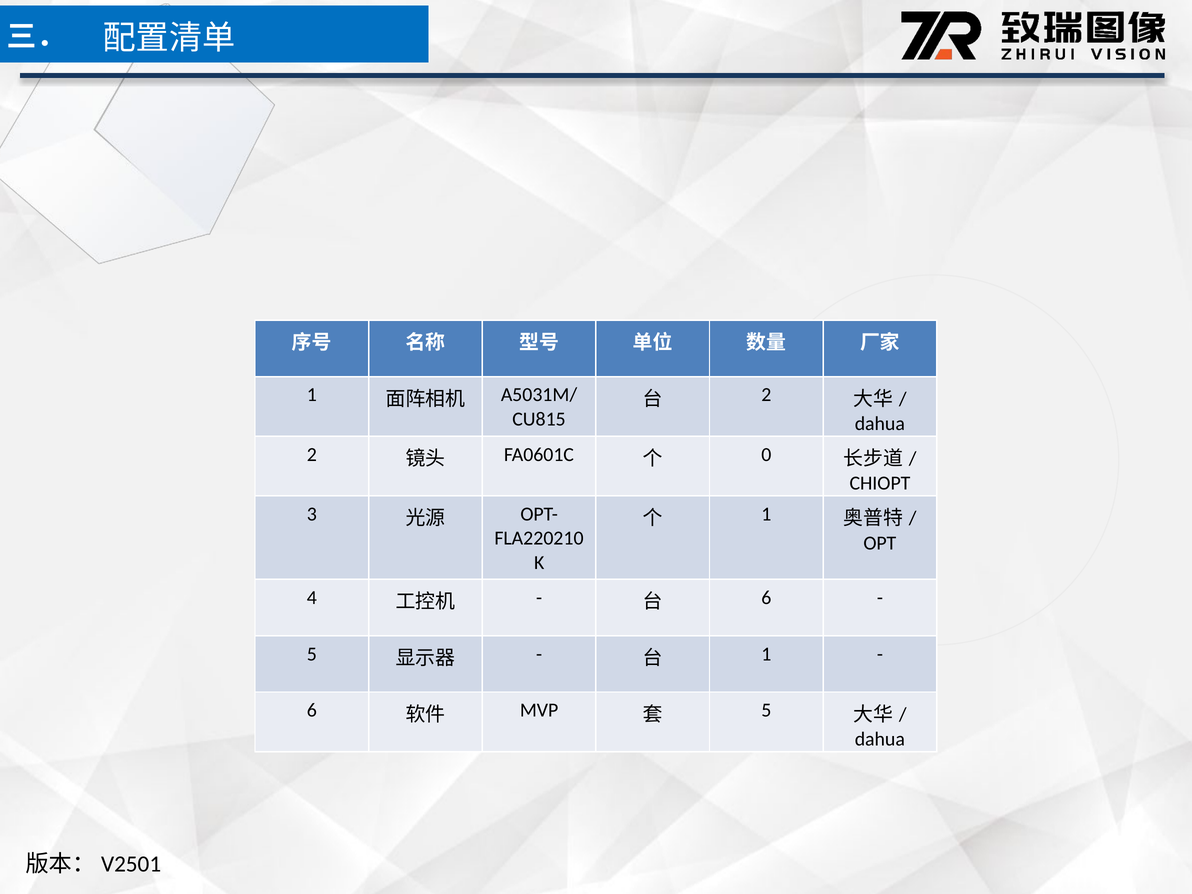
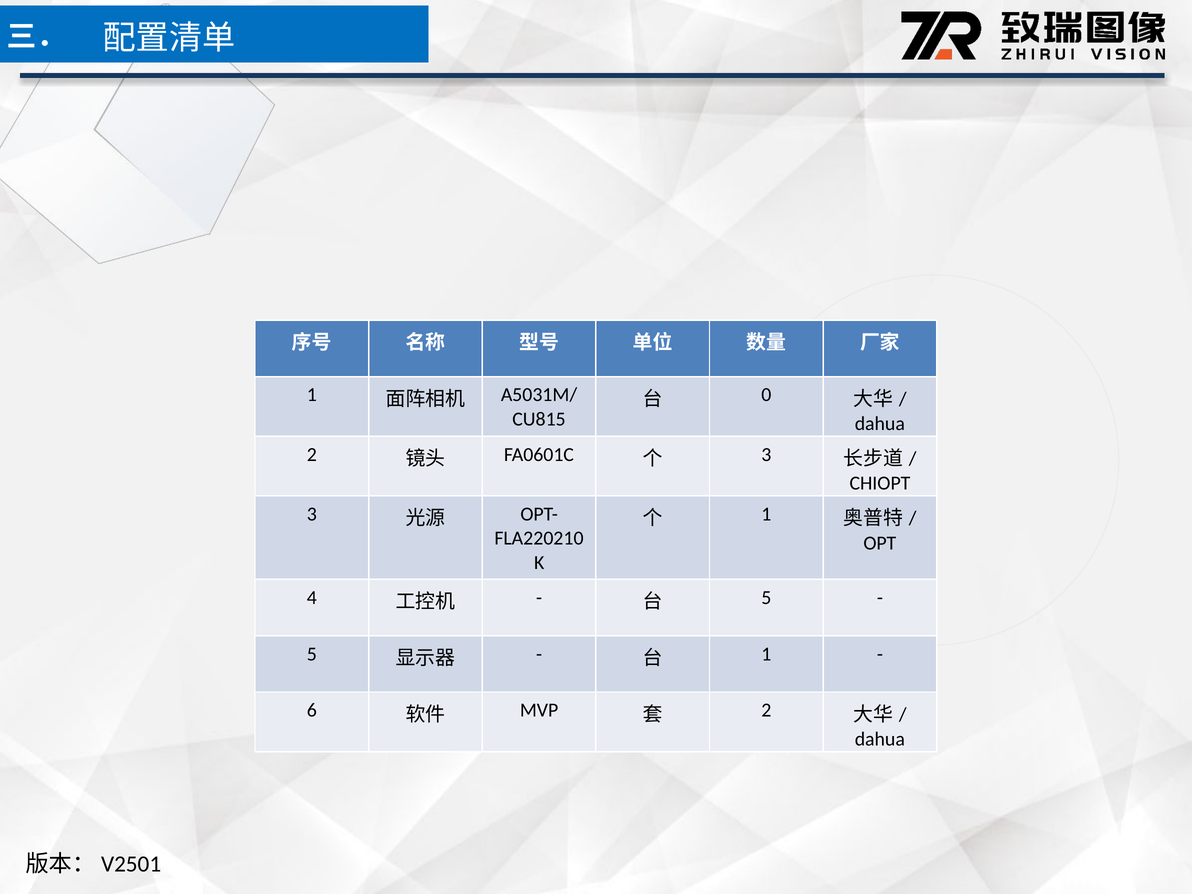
2: 2 -> 0 (766, 395)
0: 0 -> 3 (766, 455)
6: 6 -> 5 (766, 598)
5: 5 -> 2 (766, 710)
